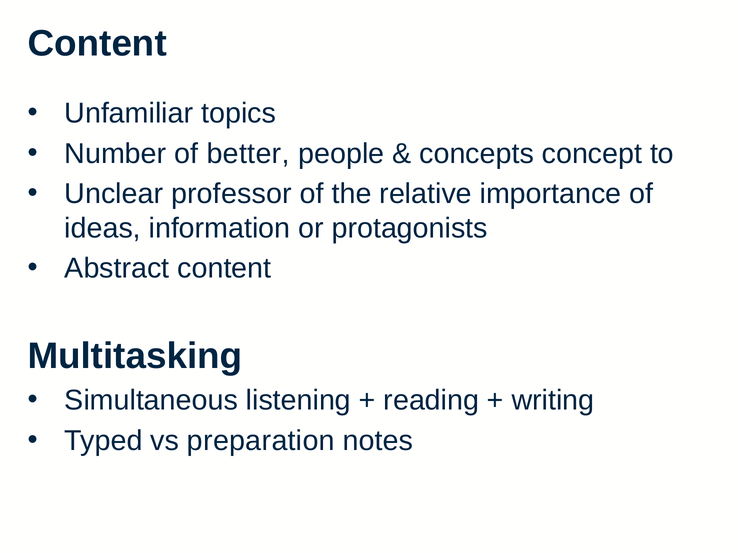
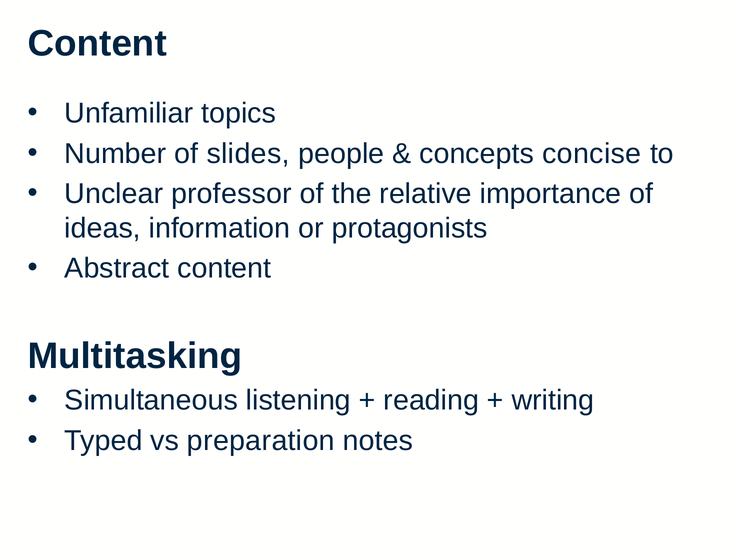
better: better -> slides (248, 154)
concept: concept -> concise (592, 154)
